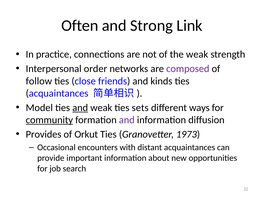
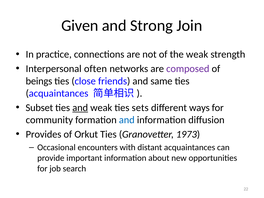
Often: Often -> Given (80, 26)
Link: Link -> Join (189, 26)
order: order -> often (95, 69)
follow: follow -> beings (39, 81)
kinds: kinds -> same (161, 81)
Model: Model -> Subset (39, 108)
community underline: present -> none (49, 120)
and colour: purple -> blue (127, 120)
